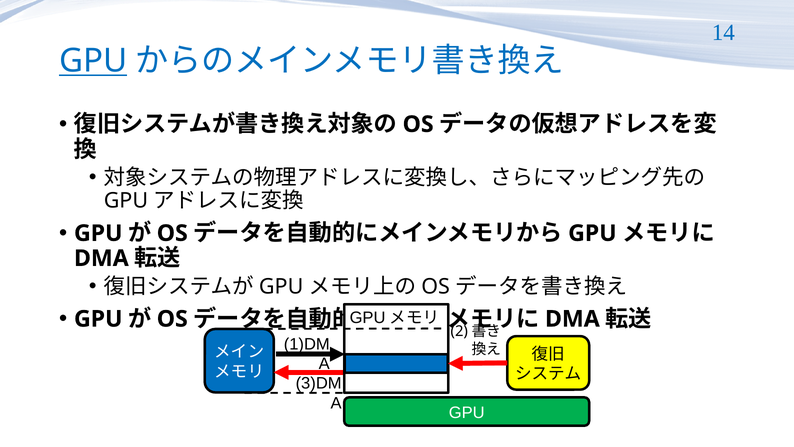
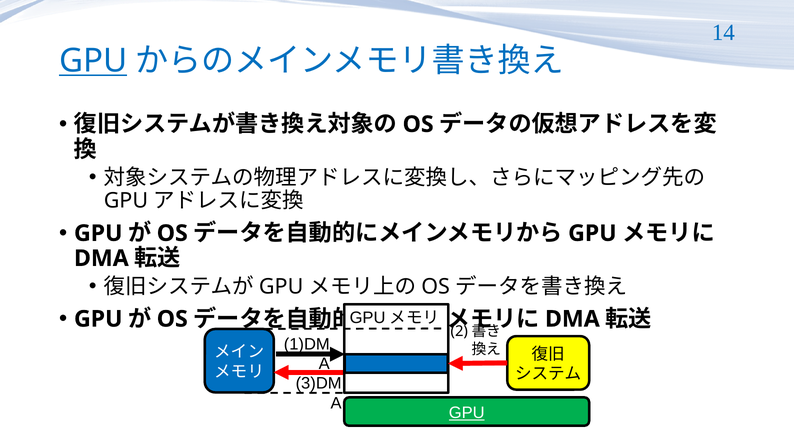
GPU underline: none -> present (467, 412)
